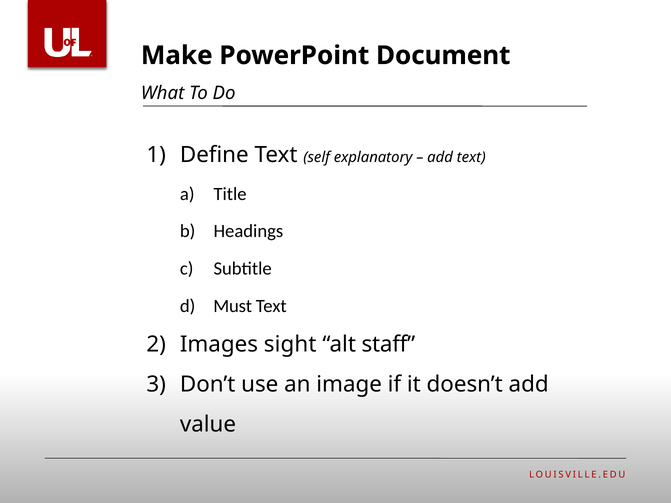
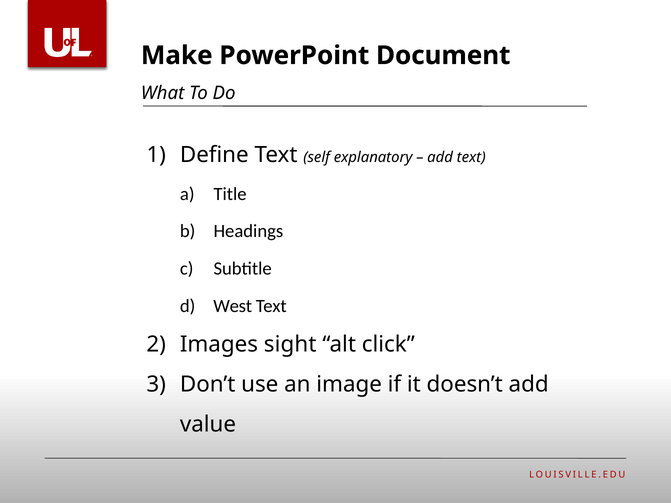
Must: Must -> West (233, 306)
staff: staff -> click (388, 344)
